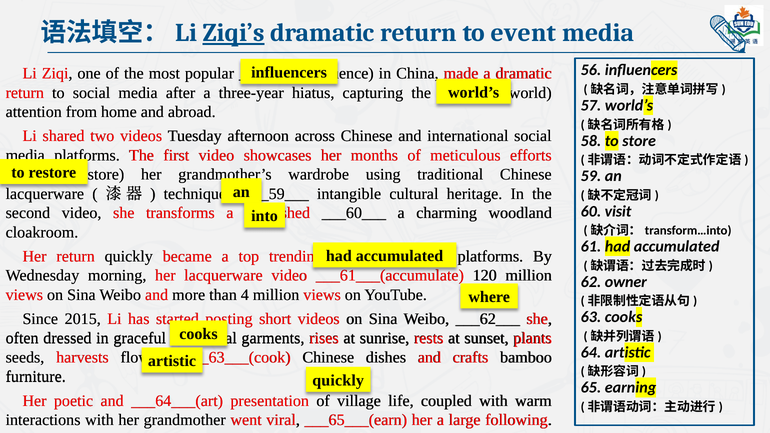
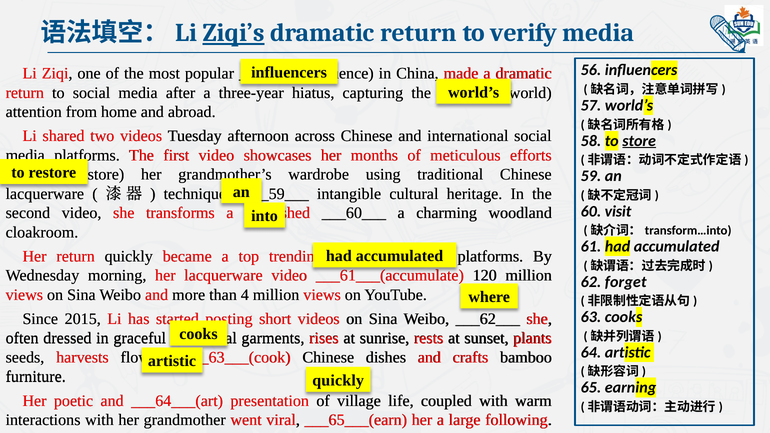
event: event -> verify (524, 33)
store underline: none -> present (639, 141)
owner: owner -> forget (626, 282)
